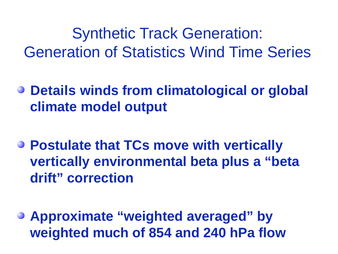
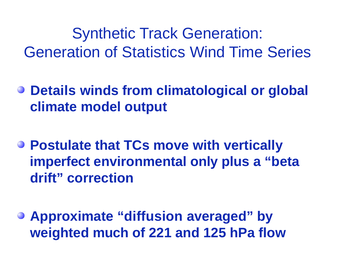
vertically: vertically -> imperfect (60, 161)
environmental beta: beta -> only (204, 161)
Approximate weighted: weighted -> diffusion (150, 216)
854: 854 -> 221 (160, 232)
240: 240 -> 125 (215, 232)
